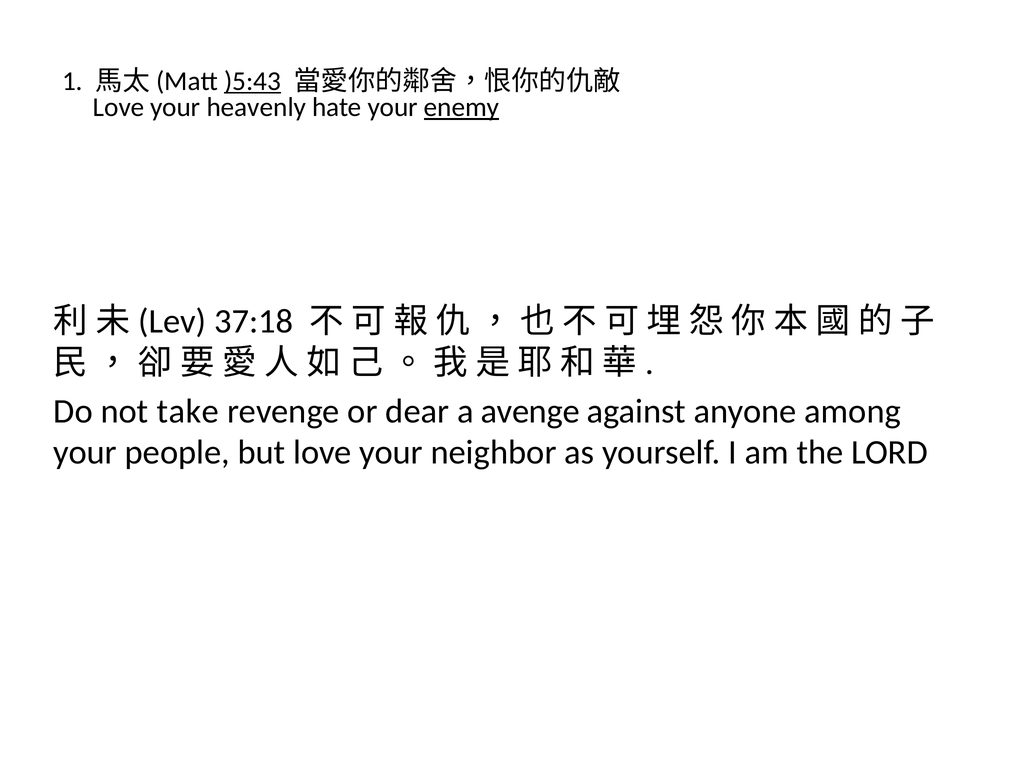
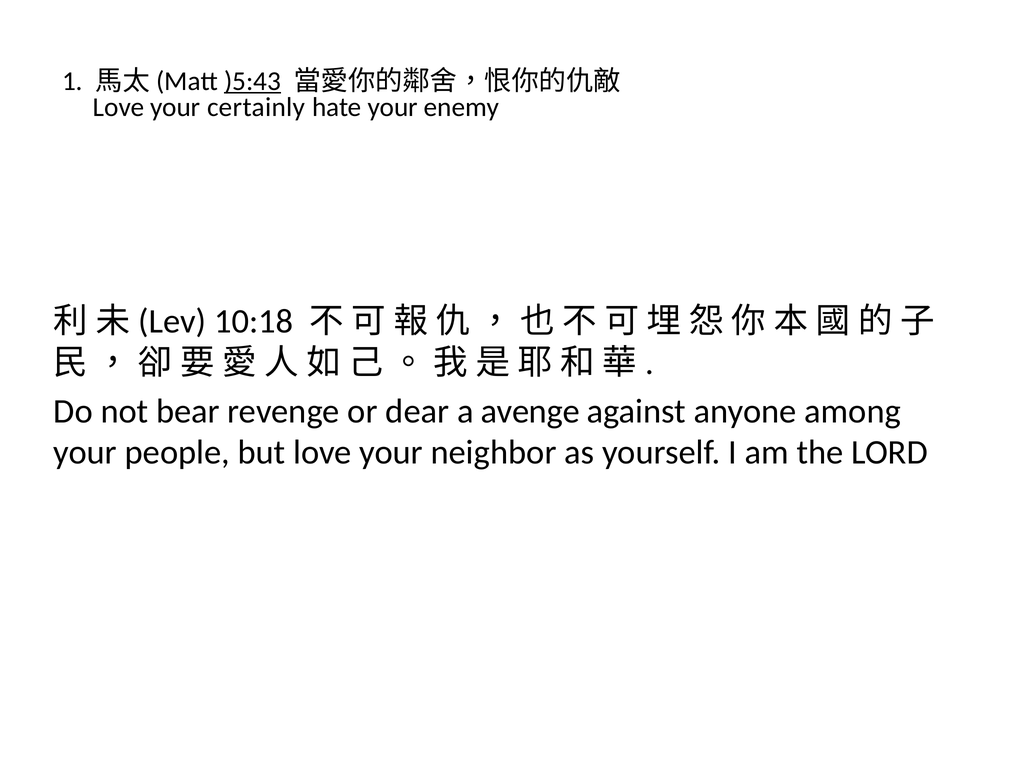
heavenly: heavenly -> certainly (256, 107)
enemy underline: present -> none (462, 107)
37:18: 37:18 -> 10:18 (254, 322)
take: take -> bear (188, 411)
